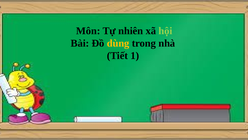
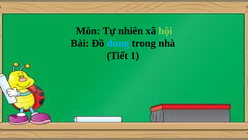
dùng colour: yellow -> light blue (118, 43)
